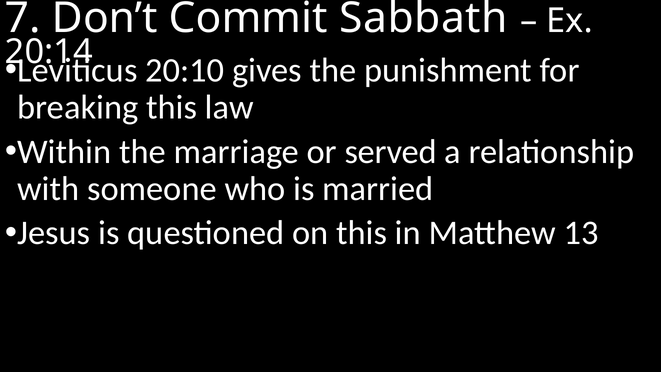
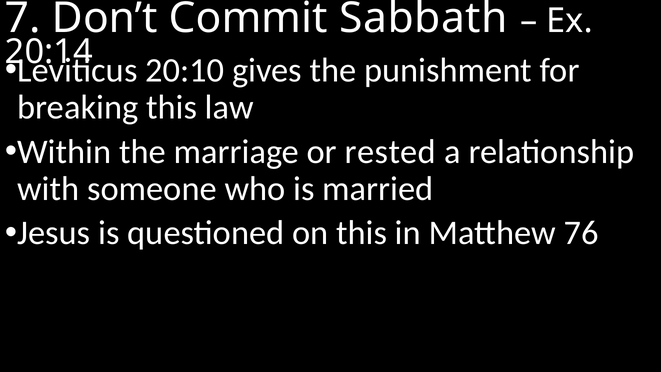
served: served -> rested (390, 152)
13: 13 -> 76 (581, 233)
